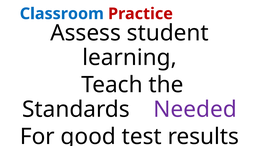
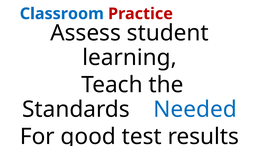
Needed colour: purple -> blue (195, 109)
